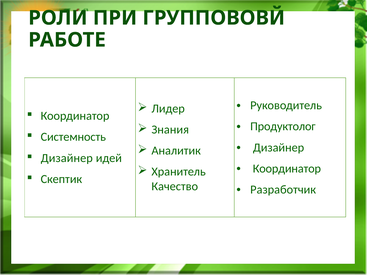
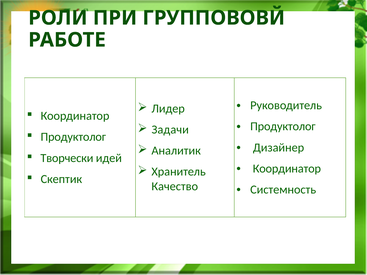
Знания: Знания -> Задачи (170, 130)
Системность: Системность -> Продуктолог (73, 137)
Дизайнер: Дизайнер -> Творчески (67, 158)
Разработчик: Разработчик -> Системность (283, 190)
